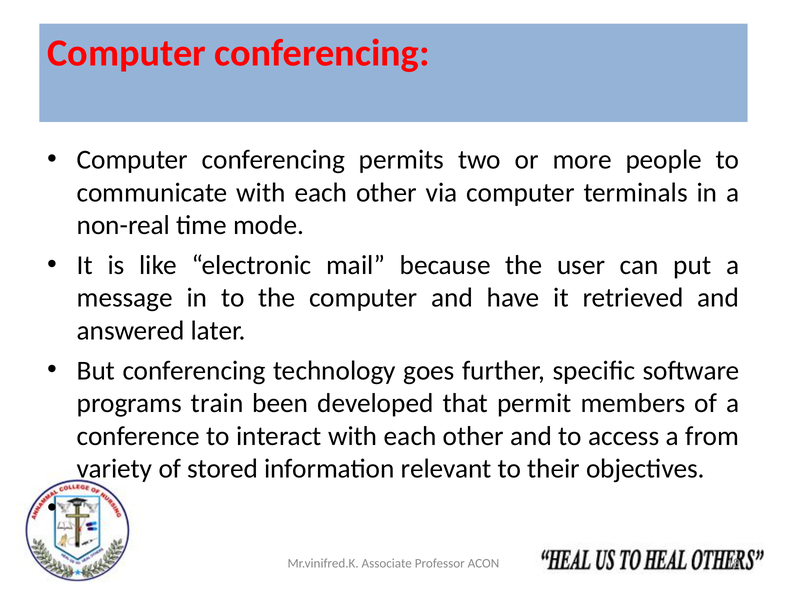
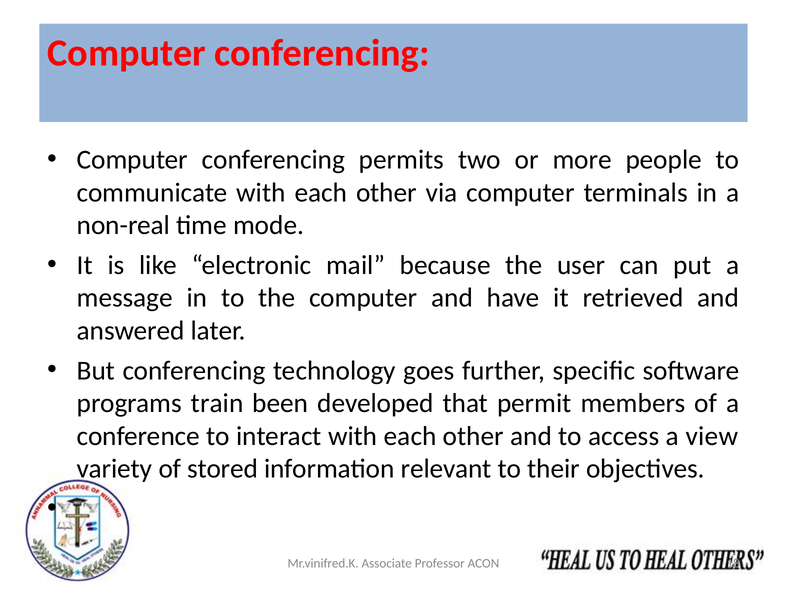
from: from -> view (712, 436)
